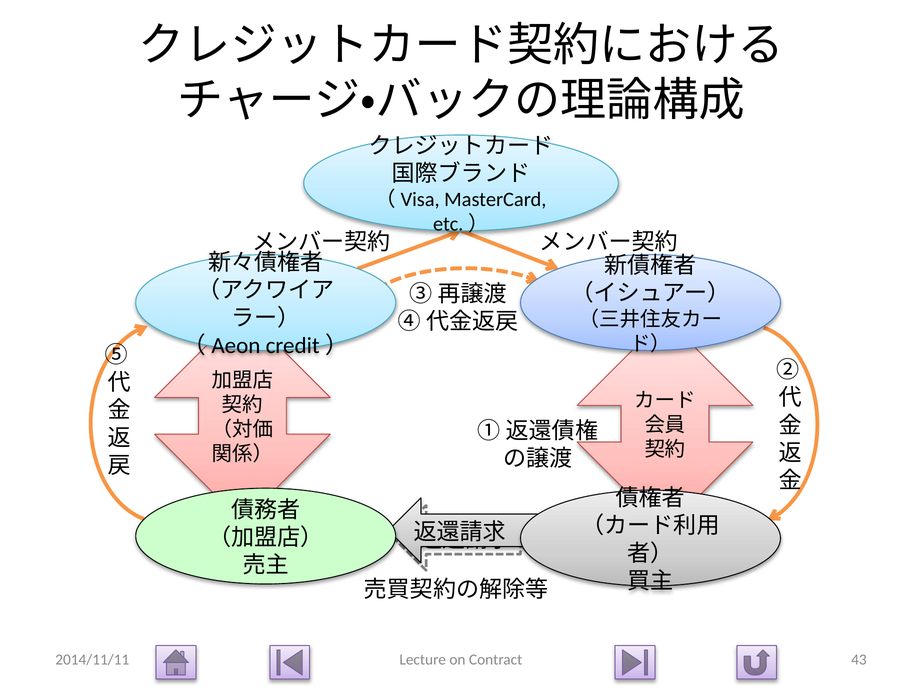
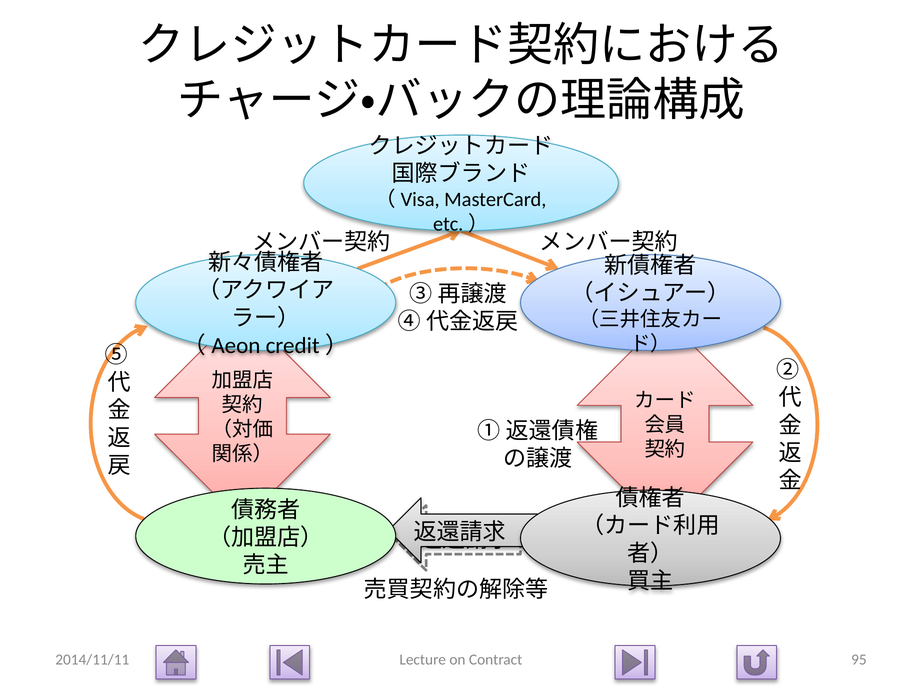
43: 43 -> 95 (859, 660)
